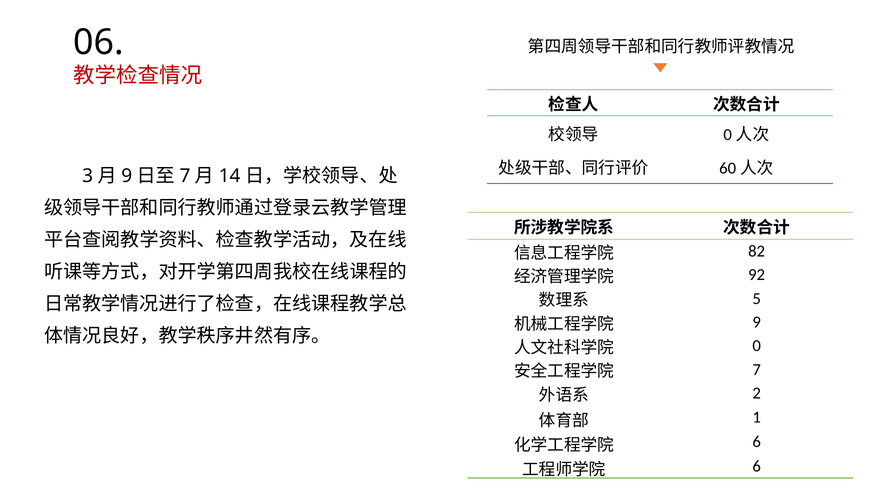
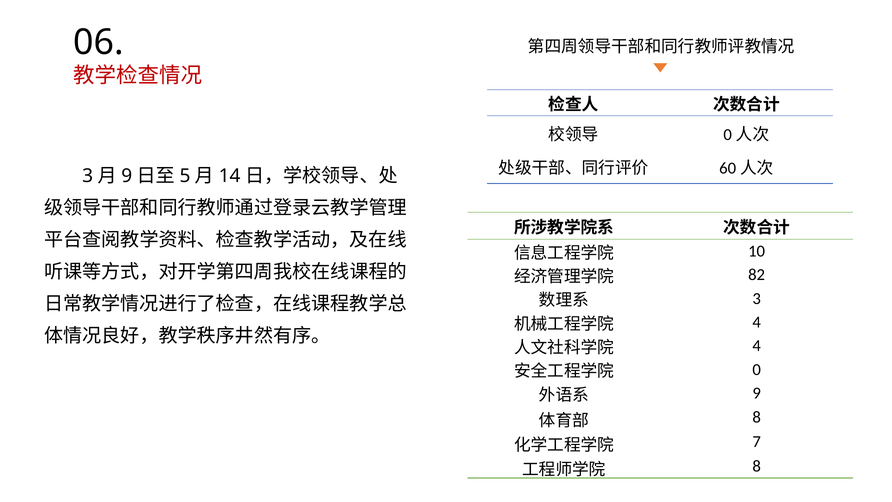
7: 7 -> 5 (185, 176)
82: 82 -> 10 (757, 251)
92: 92 -> 82 (757, 275)
5: 5 -> 3 (757, 298)
9: 9 -> 4 (757, 322)
0: 0 -> 4 (757, 346)
7: 7 -> 0 (757, 369)
2: 2 -> 9 (757, 393)
1: 1 -> 8 (757, 417)
6: 6 -> 7 (757, 442)
6: 6 -> 8 (757, 466)
